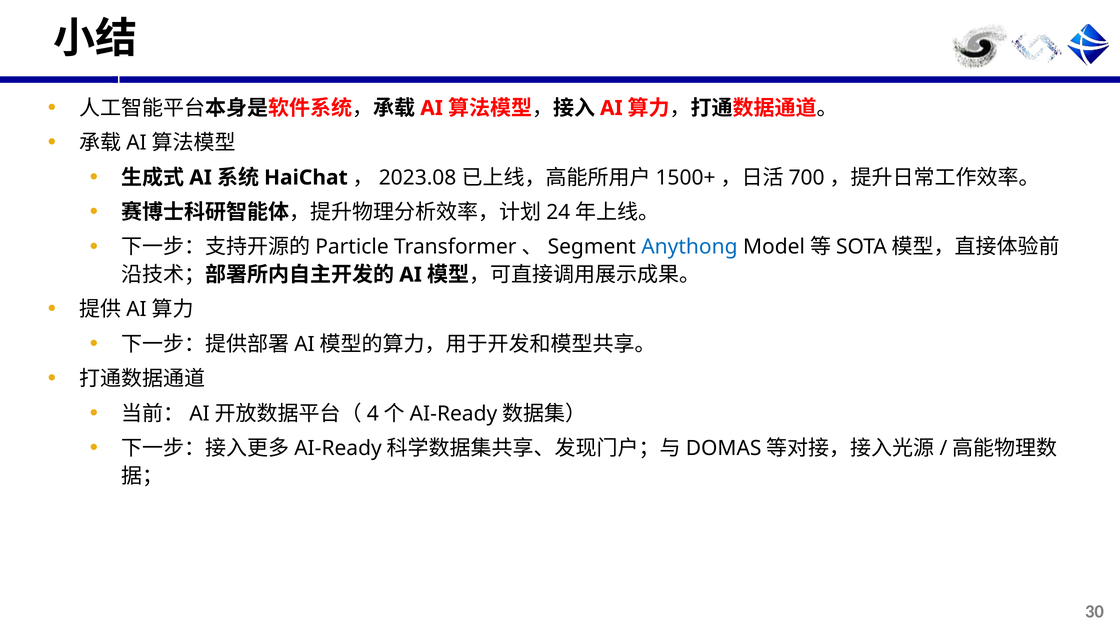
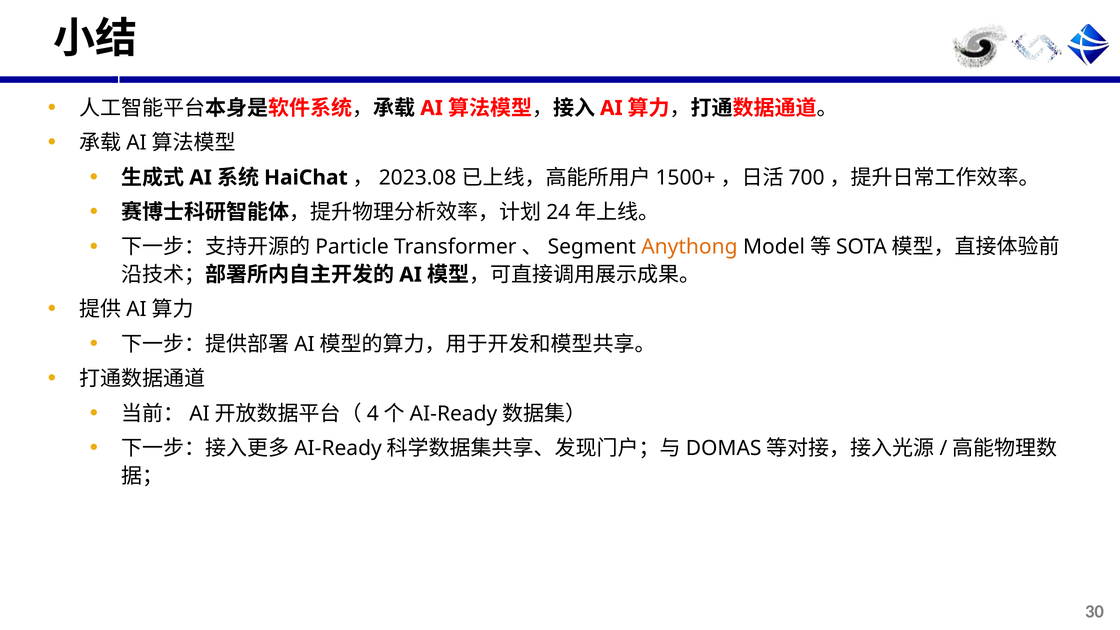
Anythong colour: blue -> orange (689, 247)
